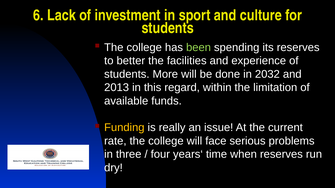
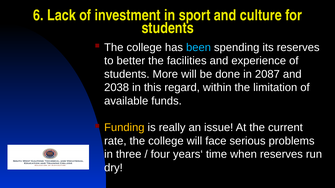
been colour: light green -> light blue (199, 47)
2032: 2032 -> 2087 (267, 74)
2013: 2013 -> 2038 (117, 88)
